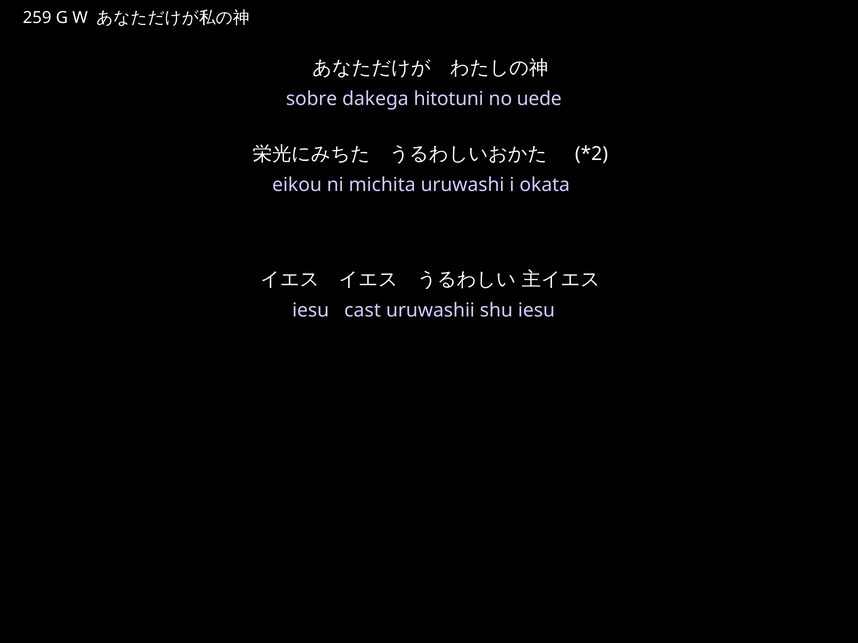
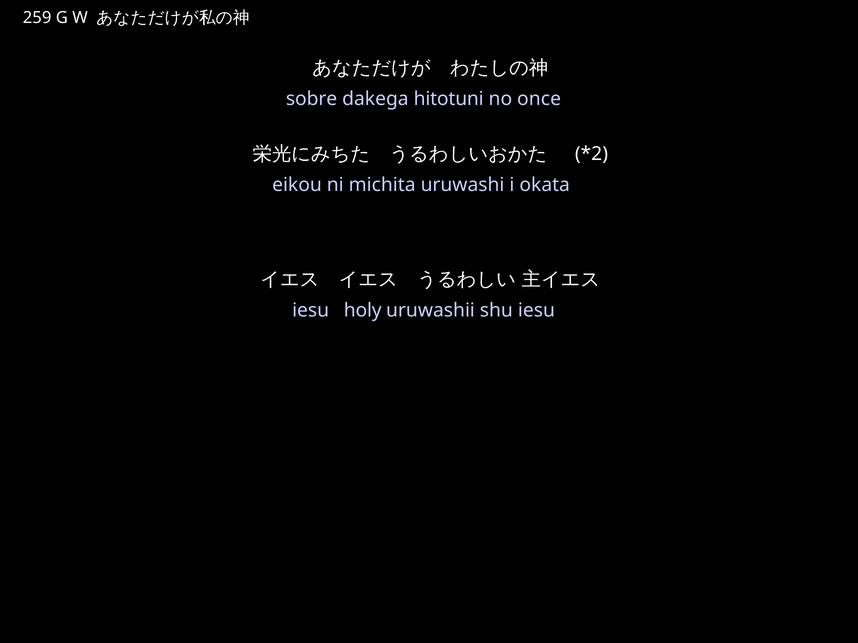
uede: uede -> once (539, 99)
cast: cast -> holy (363, 311)
